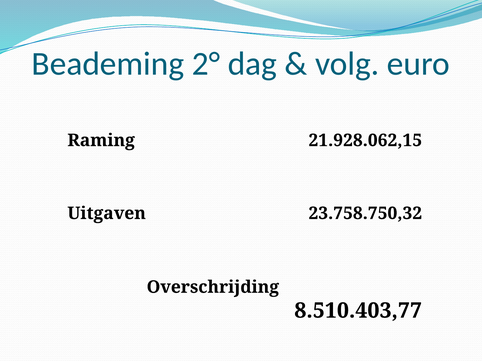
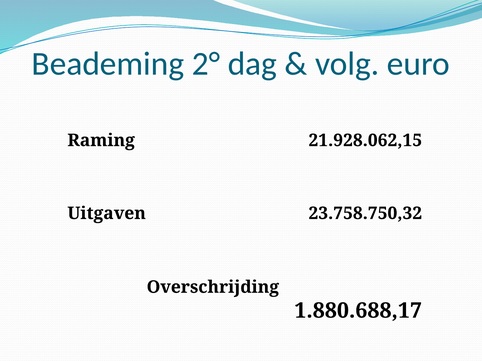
8.510.403,77: 8.510.403,77 -> 1.880.688,17 (358, 311)
